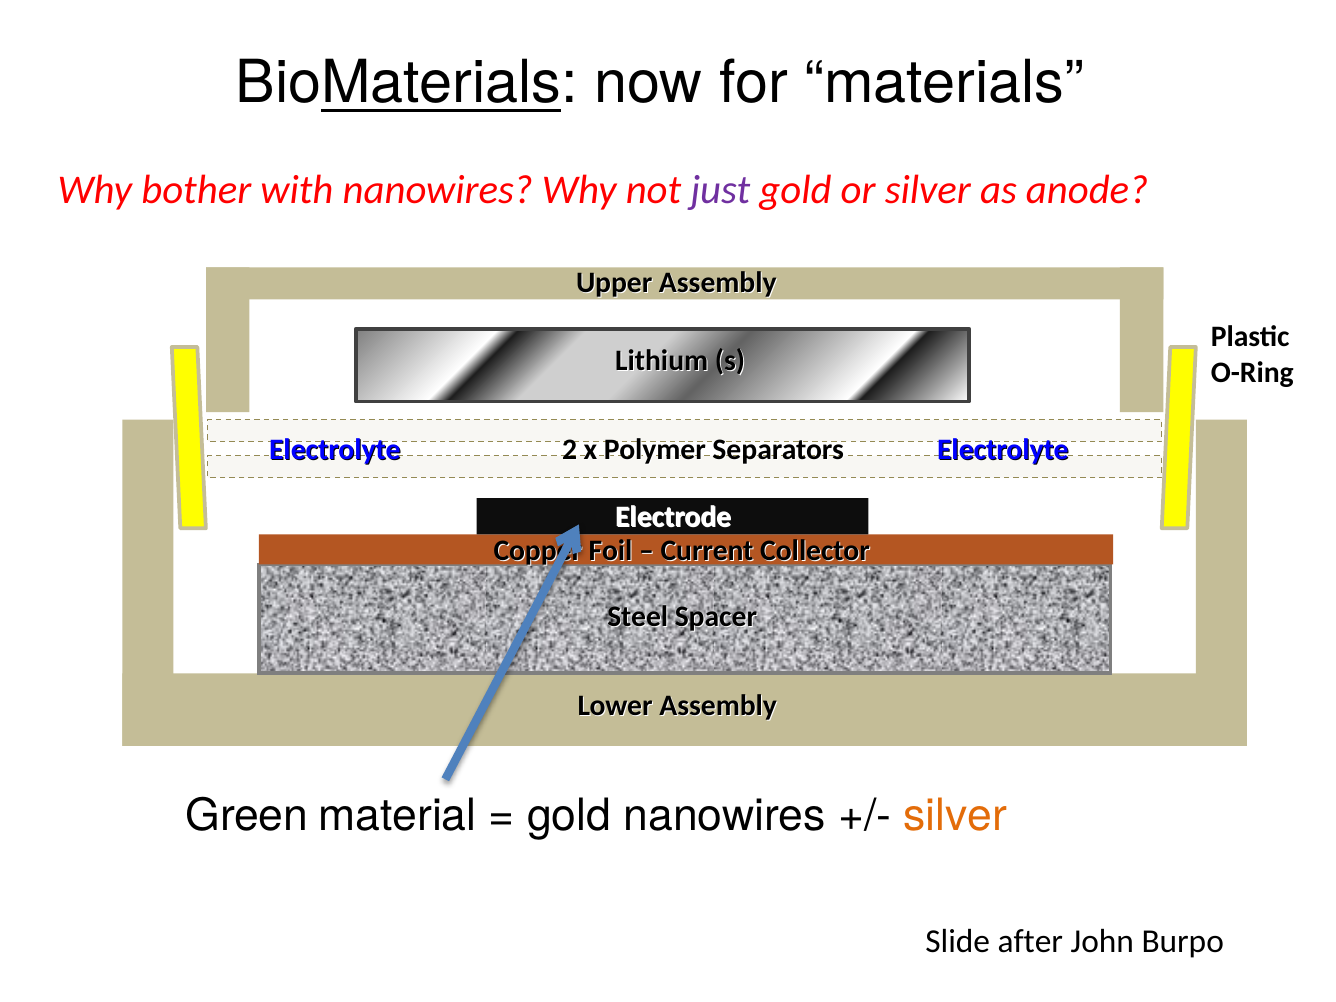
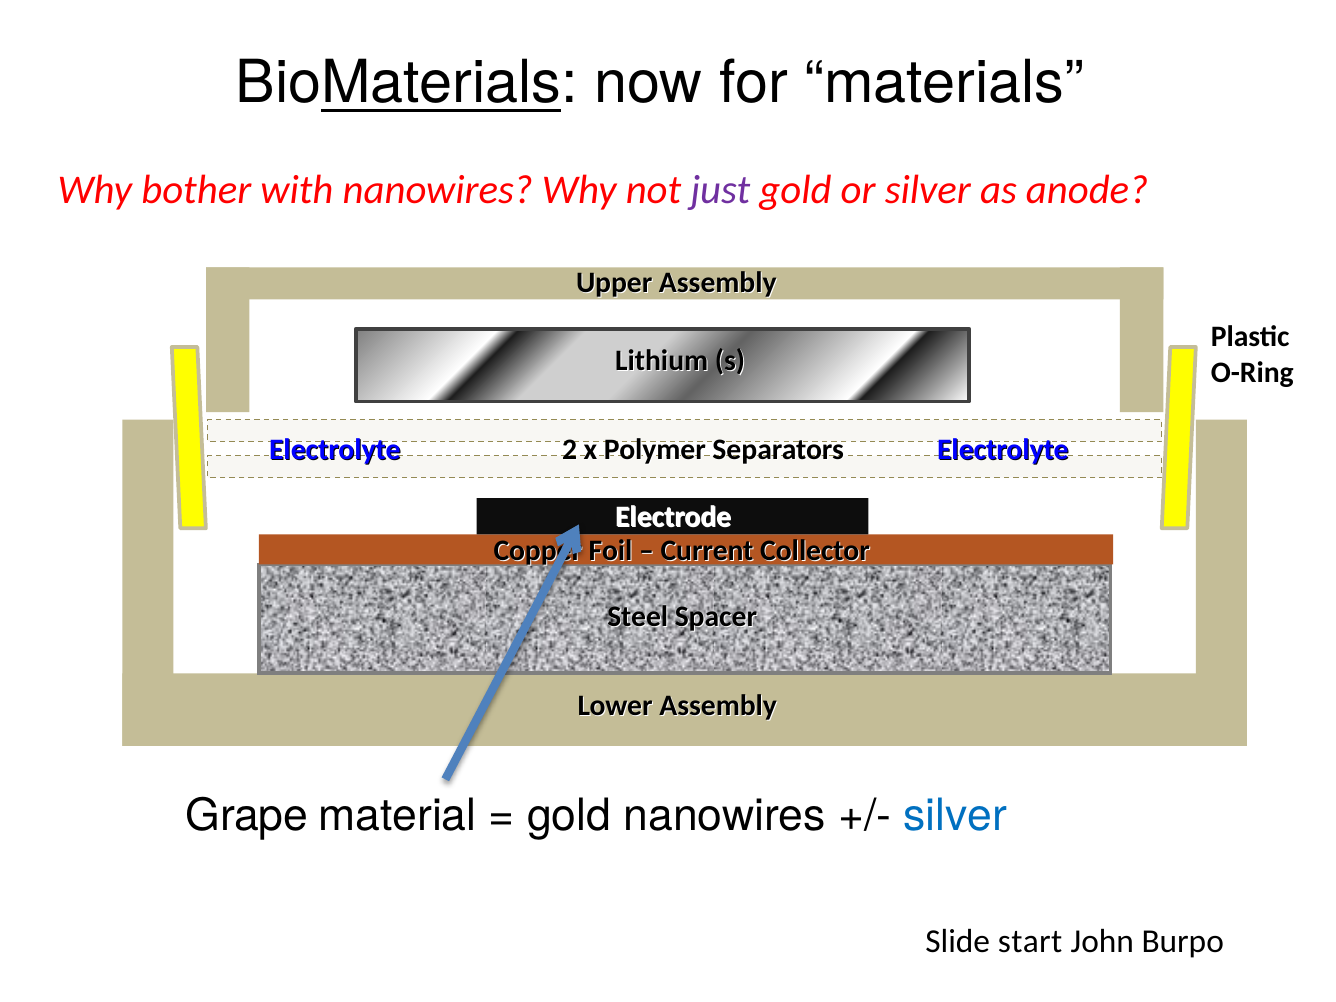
Green: Green -> Grape (247, 816)
silver colour: orange -> blue (955, 816)
after: after -> start (1030, 942)
